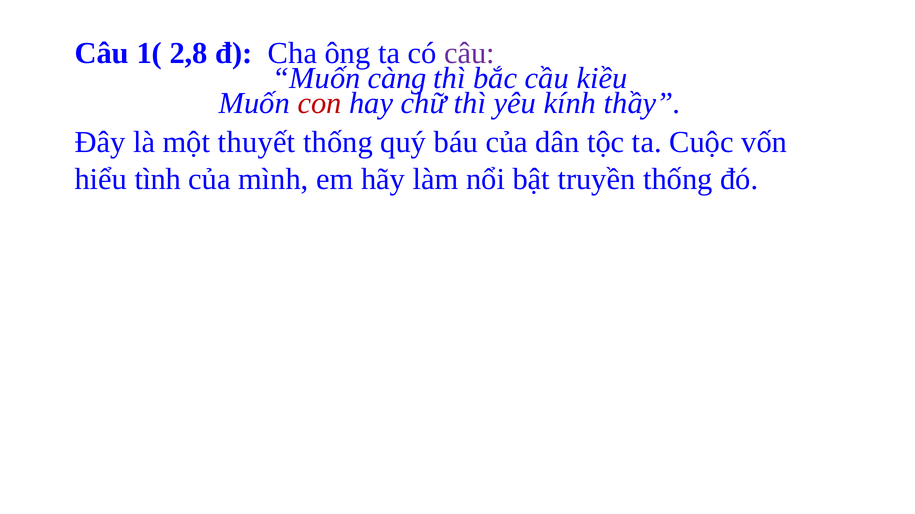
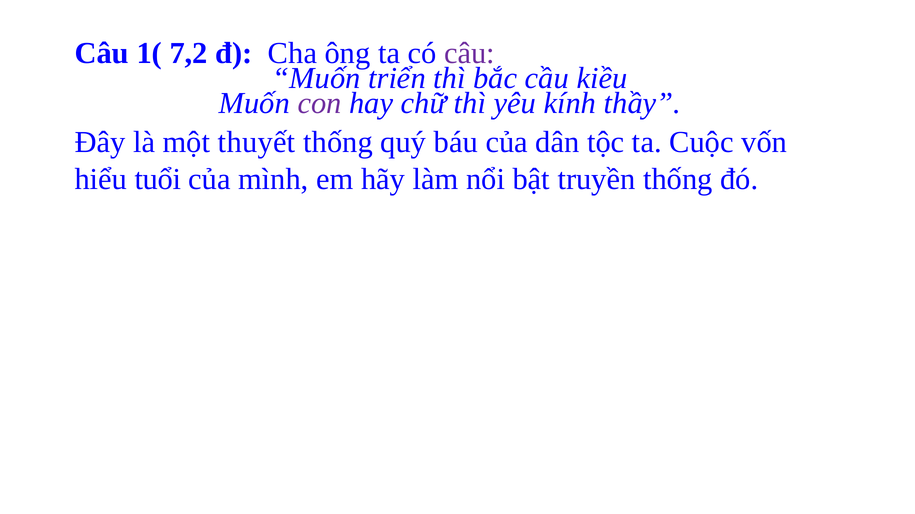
2,8: 2,8 -> 7,2 (189, 54)
càng: càng -> triển (397, 78)
con colour: red -> purple (320, 103)
tình: tình -> tuổi (158, 179)
